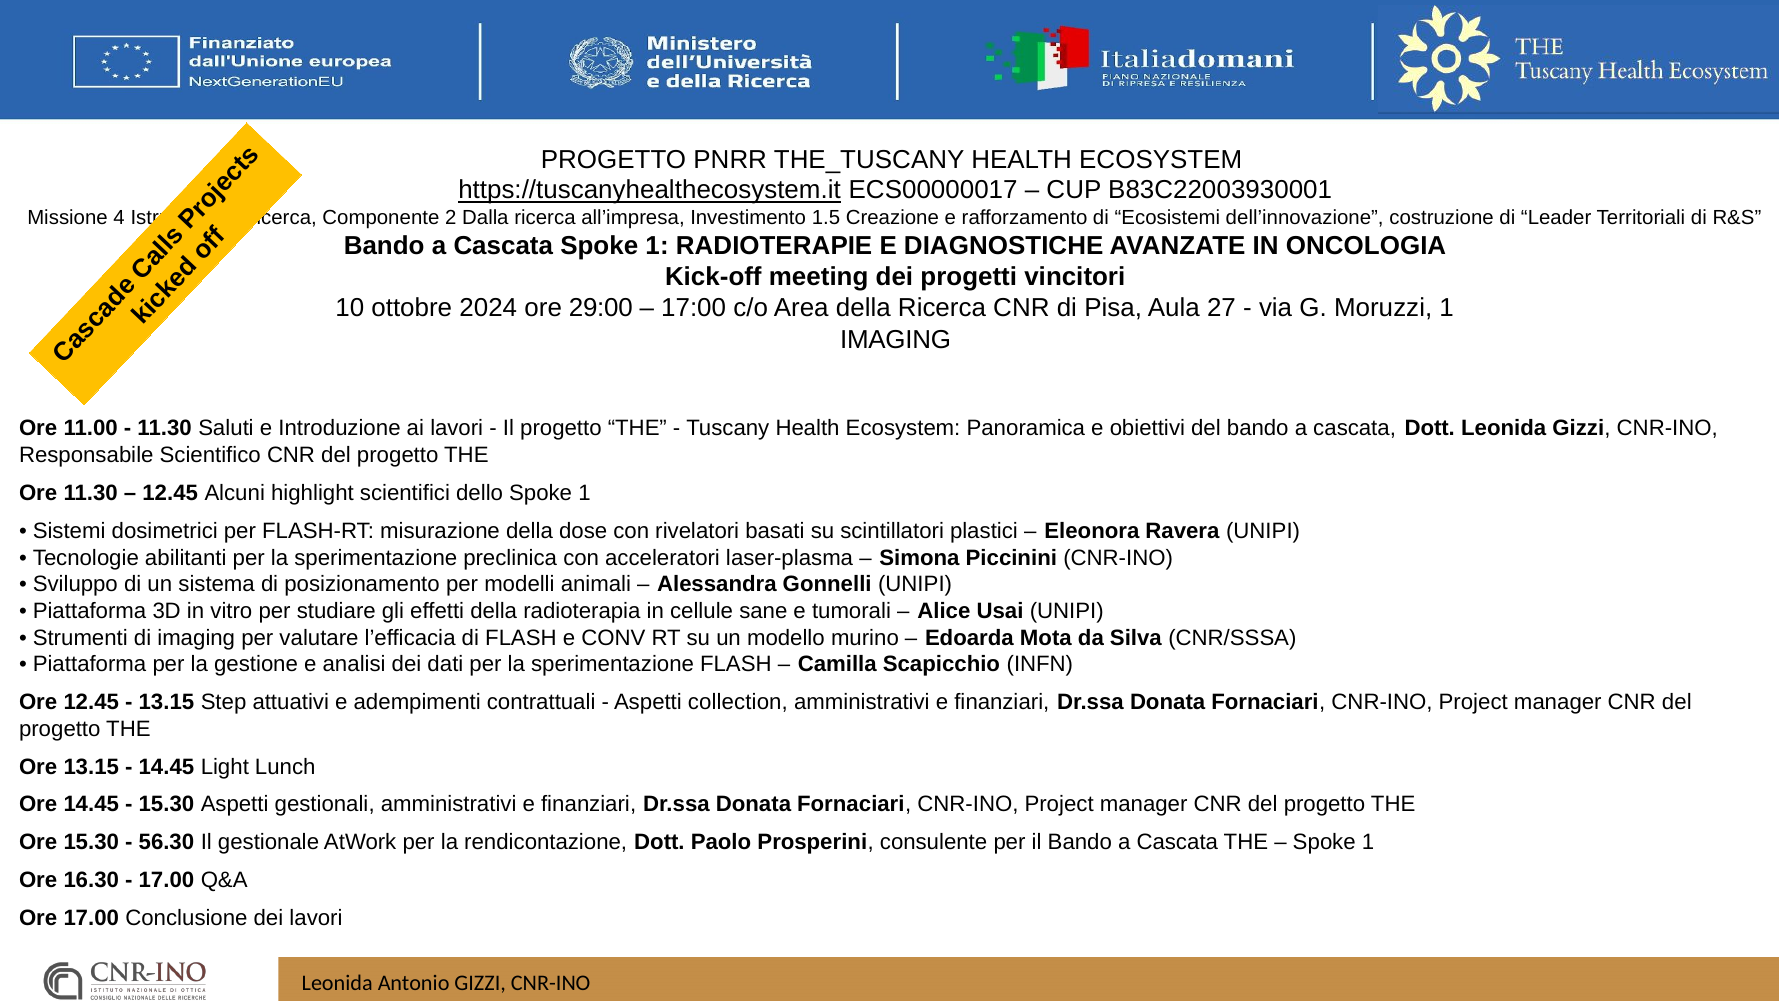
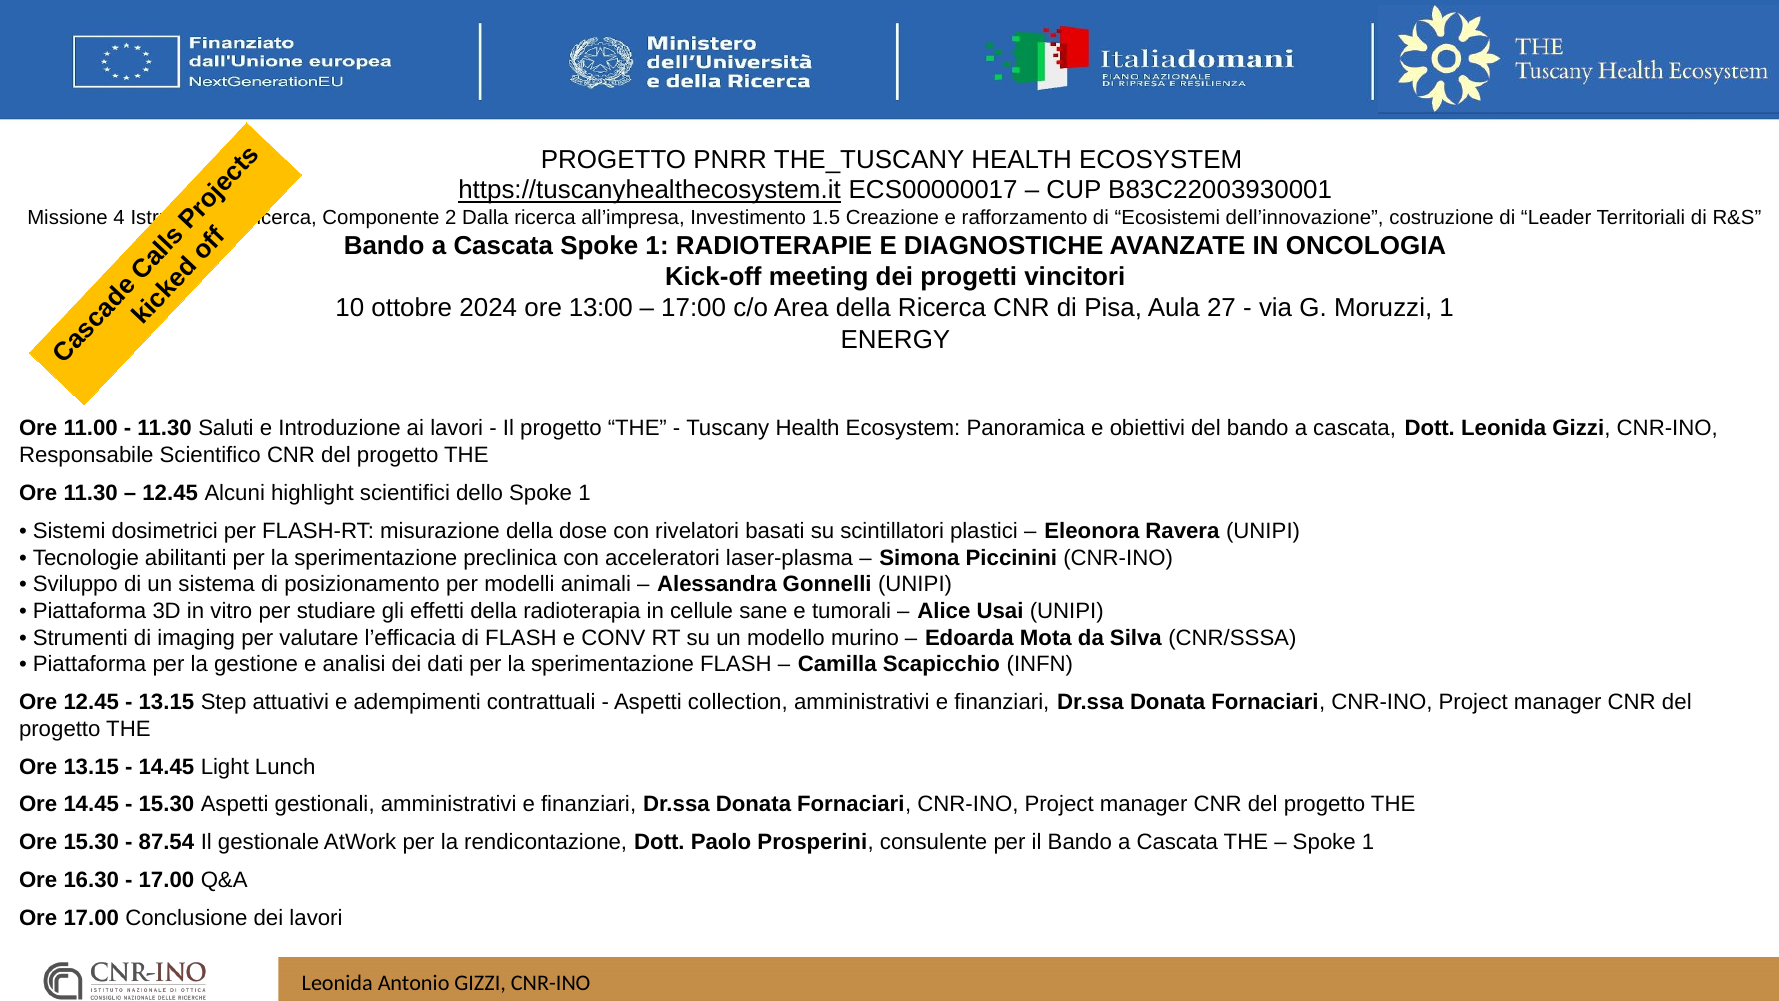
29:00: 29:00 -> 13:00 (601, 308)
IMAGING: IMAGING -> ENERGY (895, 339)
56.30: 56.30 -> 87.54 (166, 842)
